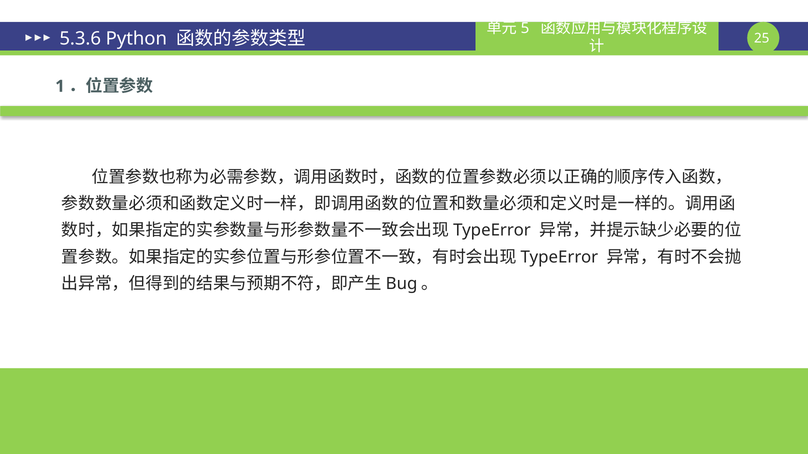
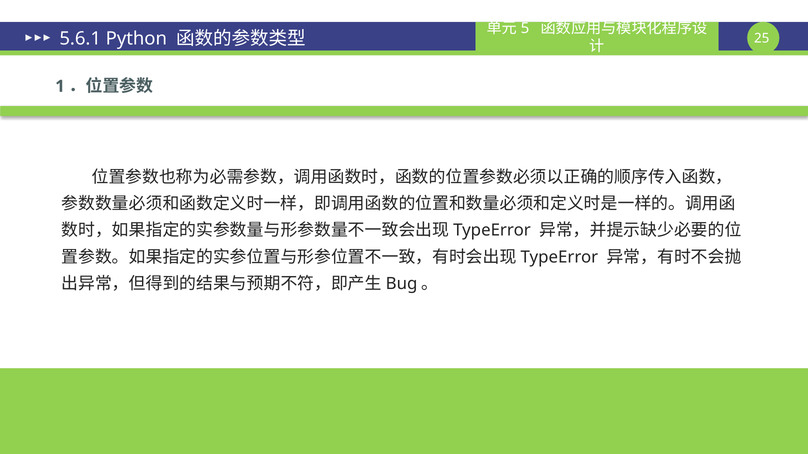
5.3.6: 5.3.6 -> 5.6.1 (80, 39)
